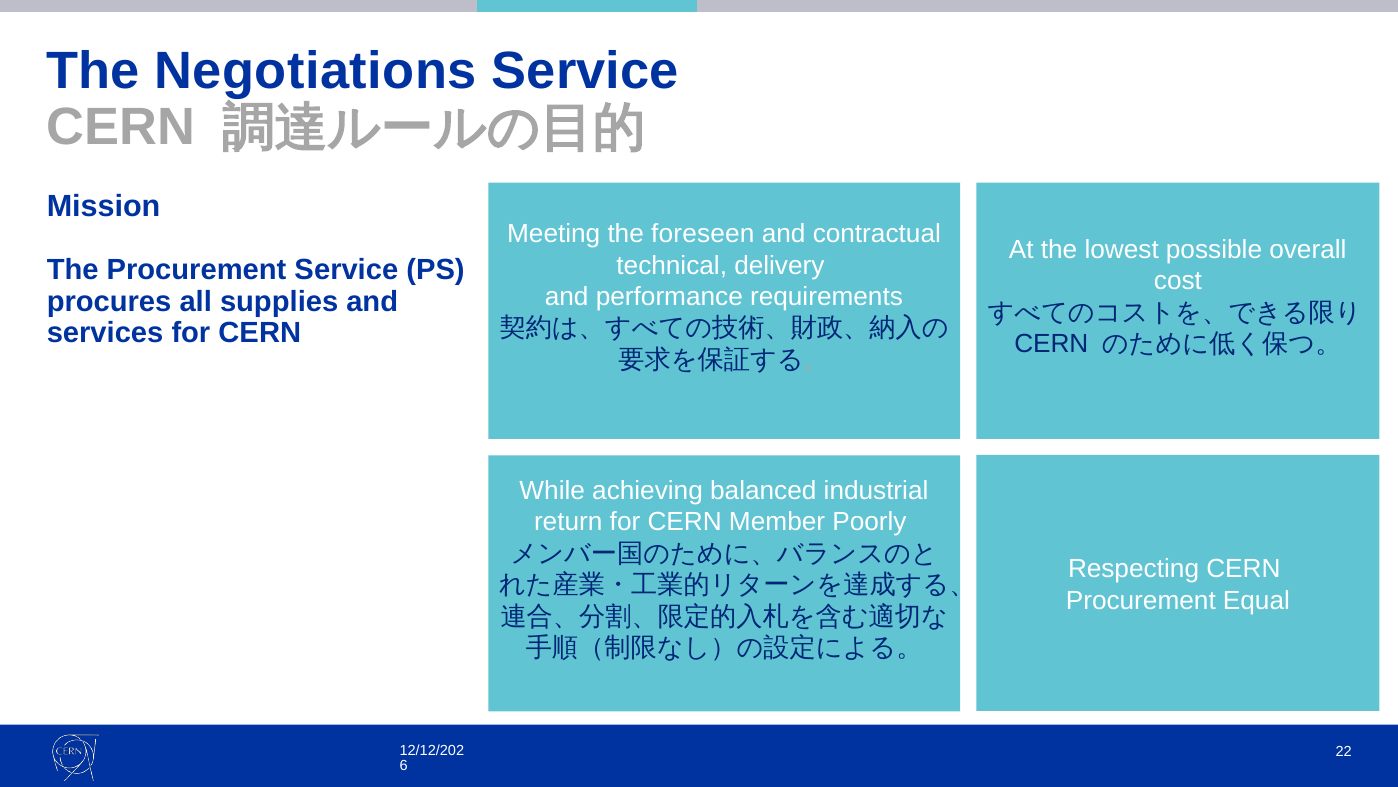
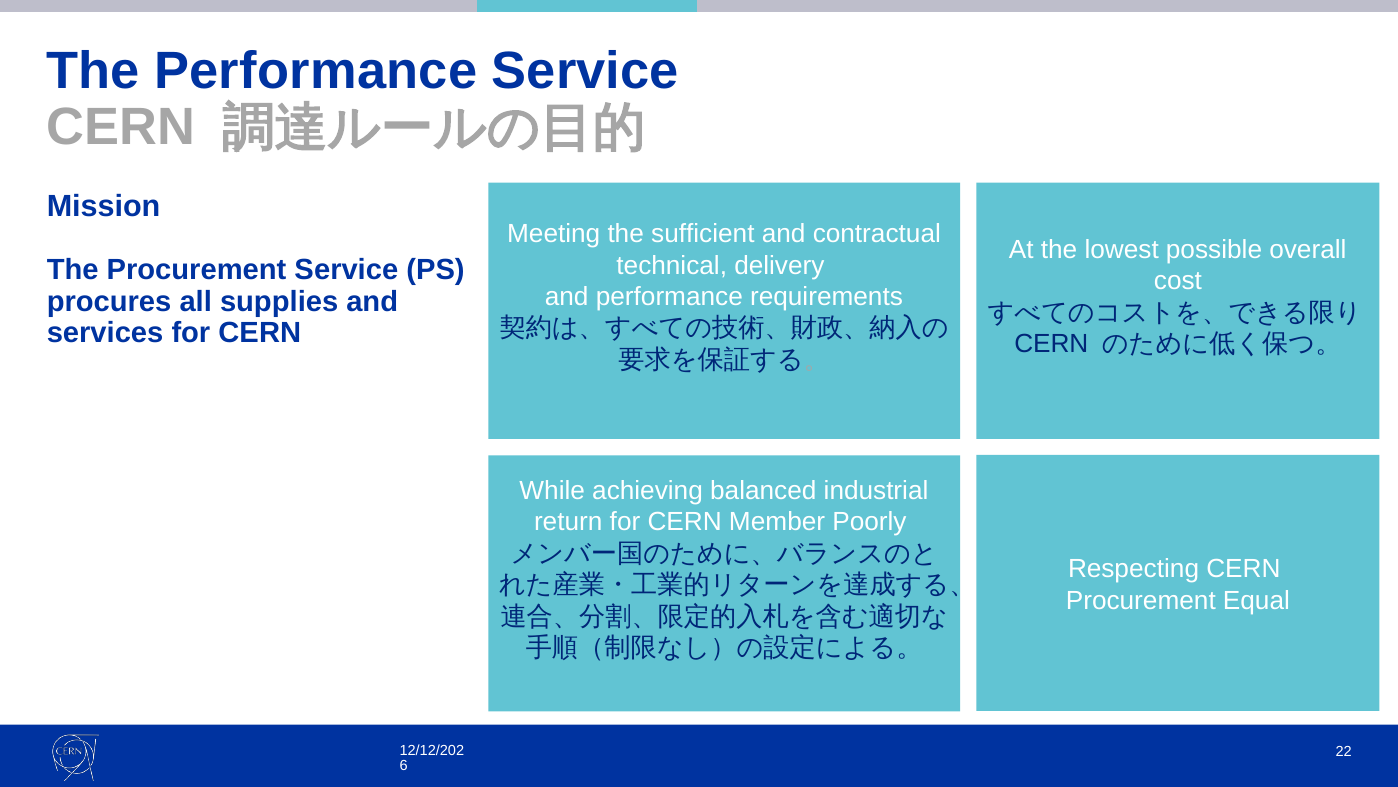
The Negotiations: Negotiations -> Performance (316, 71)
foreseen: foreseen -> sufficient (703, 234)
